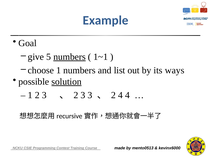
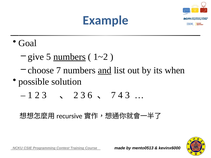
1~1: 1~1 -> 1~2 (101, 57)
choose 1: 1 -> 7 (59, 70)
and underline: none -> present (105, 70)
ways: ways -> when (175, 70)
solution underline: present -> none (67, 82)
3 3: 3 -> 6 (90, 95)
2: 2 -> 7 (113, 95)
4 4: 4 -> 3 (127, 95)
